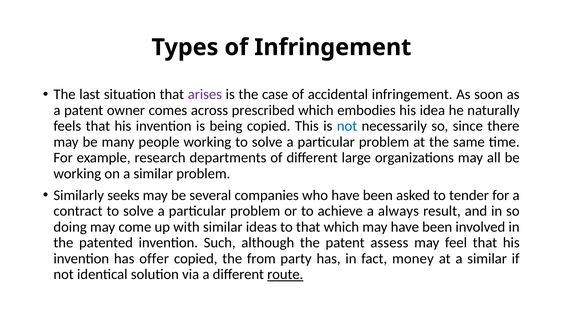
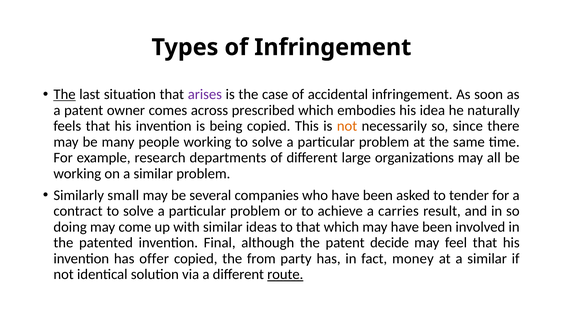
The underline: none -> present (65, 94)
not colour: blue -> orange (347, 126)
seeks: seeks -> small (123, 195)
always: always -> carries (398, 211)
Such: Such -> Final (220, 243)
assess: assess -> decide (389, 243)
